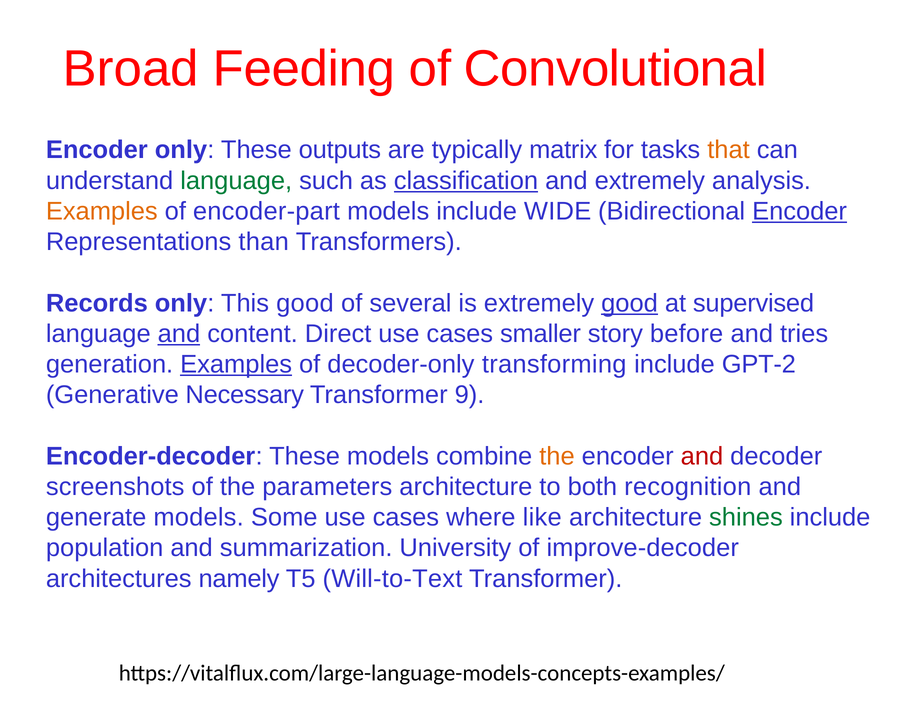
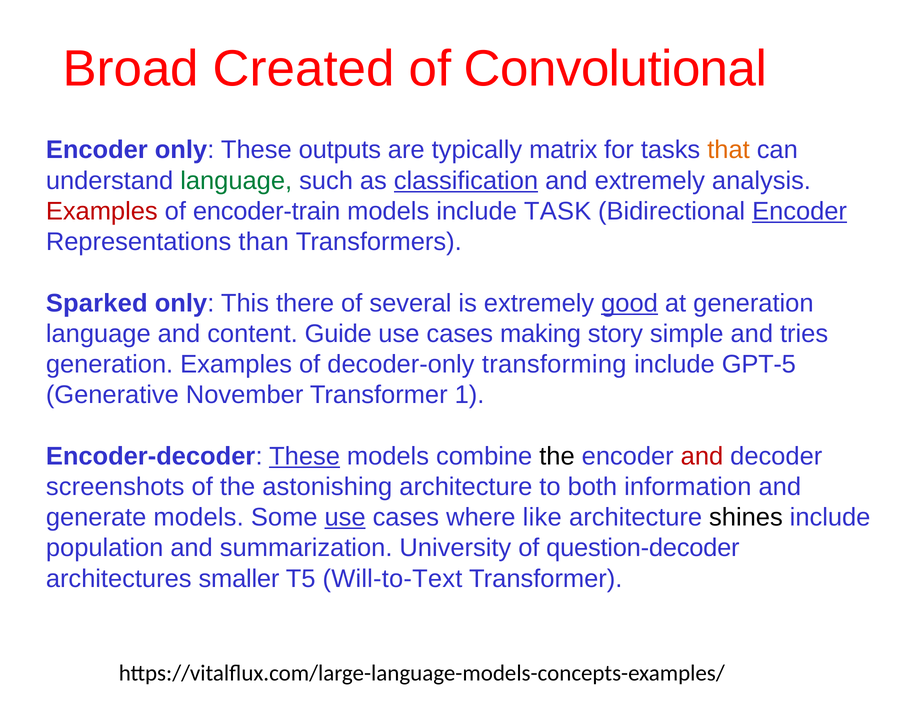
Feeding: Feeding -> Created (304, 69)
Examples colour: orange -> red (102, 211)
encoder-part: encoder-part -> encoder-train (267, 211)
WIDE: WIDE -> TASK (558, 211)
Records: Records -> Sparked (97, 303)
This good: good -> there (305, 303)
at supervised: supervised -> generation (753, 303)
and underline: present -> none (179, 334)
Direct: Direct -> Guide (338, 334)
smaller: smaller -> making (540, 334)
before: before -> simple (687, 334)
Examples underline: present -> none (236, 364)
GPT-2: GPT-2 -> GPT-5 (759, 364)
Necessary: Necessary -> November (245, 395)
9: 9 -> 1 (470, 395)
These underline: none -> present (305, 456)
the colour: orange -> black (557, 456)
parameters: parameters -> astonishing (327, 487)
recognition: recognition -> information (688, 487)
use underline: none -> present (345, 518)
shines colour: green -> black (746, 518)
improve-decoder: improve-decoder -> question-decoder (643, 548)
namely: namely -> smaller (239, 579)
